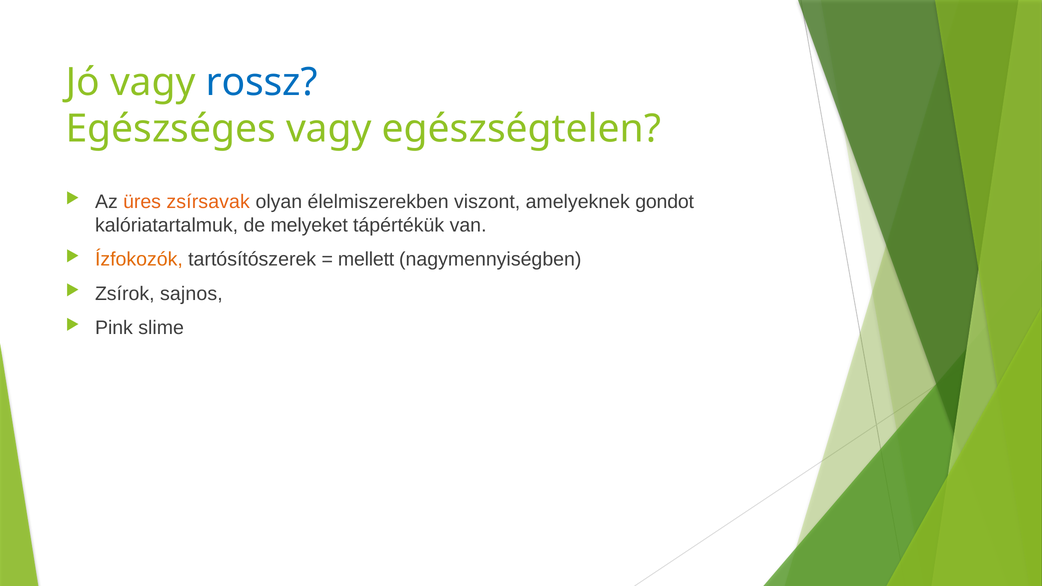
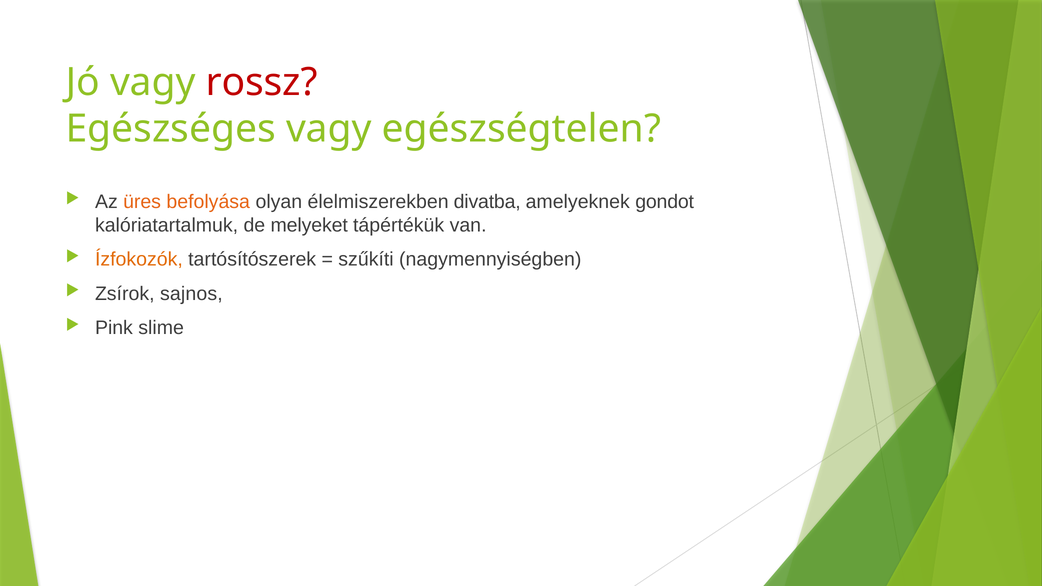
rossz colour: blue -> red (262, 82)
zsírsavak: zsírsavak -> befolyása (208, 202)
viszont: viszont -> divatba (487, 202)
mellett: mellett -> szűkíti (366, 259)
